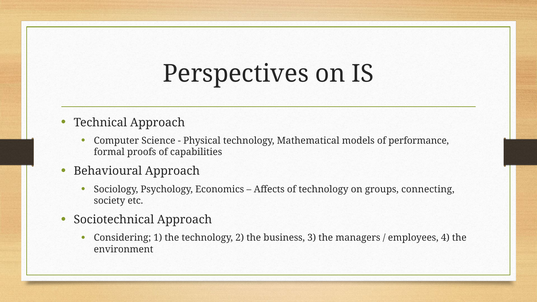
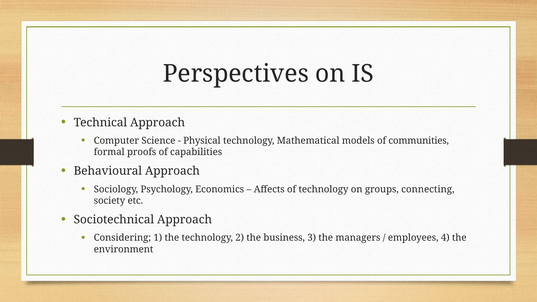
performance: performance -> communities (419, 141)
